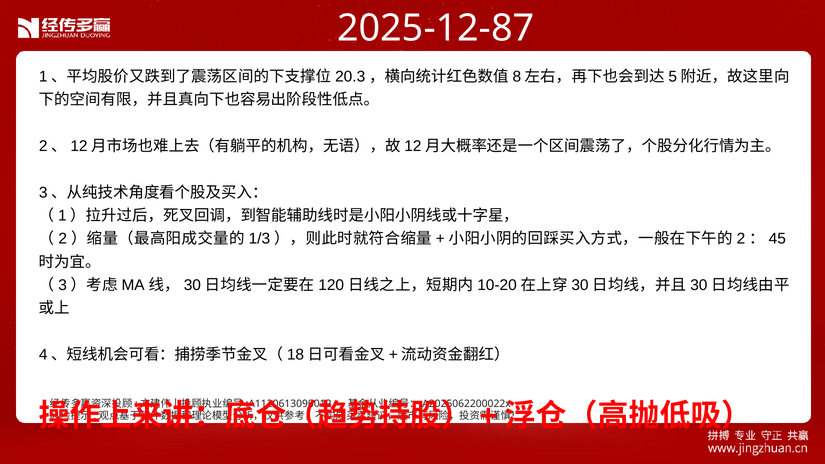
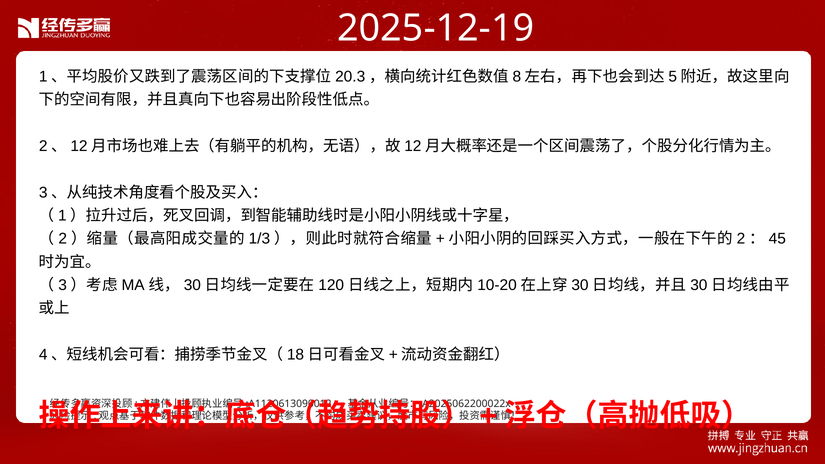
2025-12-87: 2025-12-87 -> 2025-12-19 (436, 28)
